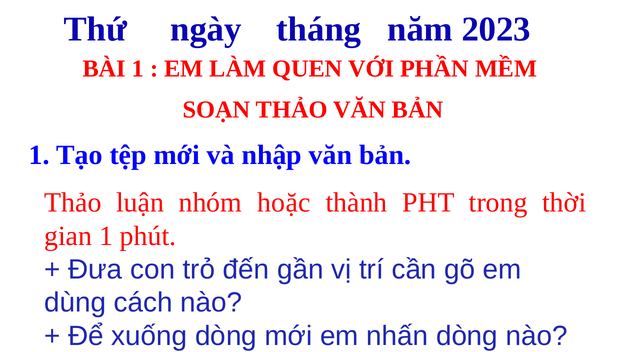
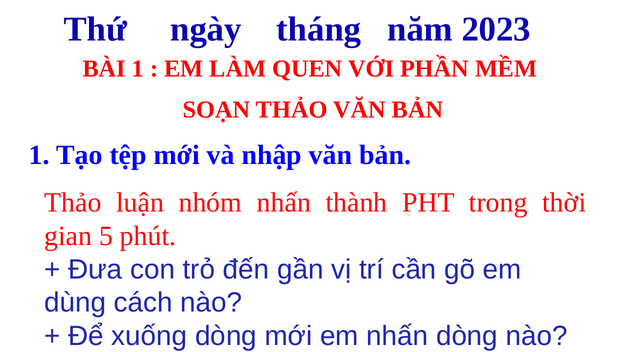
nhóm hoặc: hoặc -> nhấn (284, 203)
gian 1: 1 -> 5 (106, 236)
